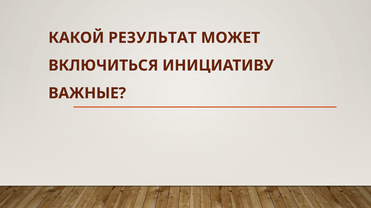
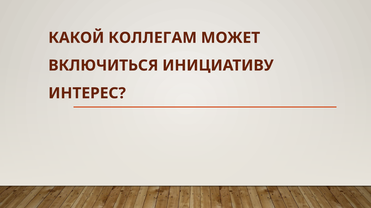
РЕЗУЛЬТАТ: РЕЗУЛЬТАТ -> КОЛЛЕГАМ (153, 38)
ВАЖНЫЕ: ВАЖНЫЕ -> ИНТЕРЕС (87, 94)
